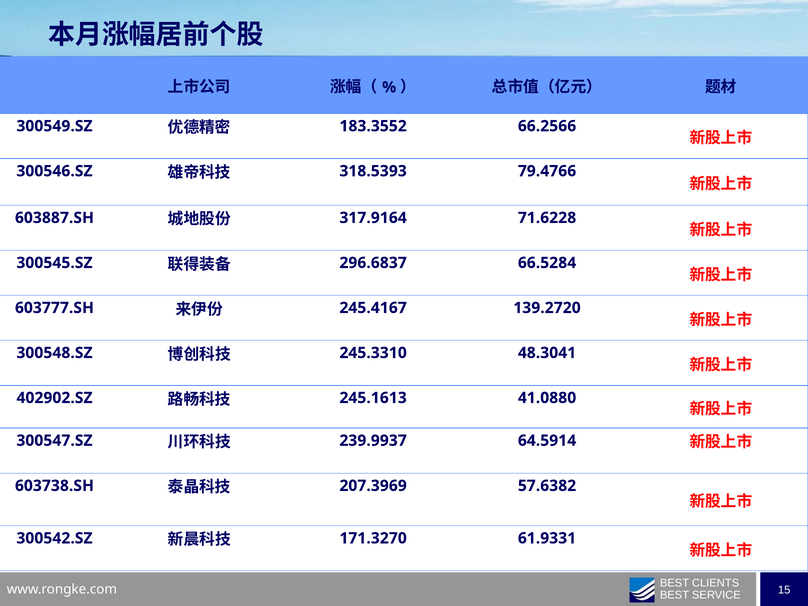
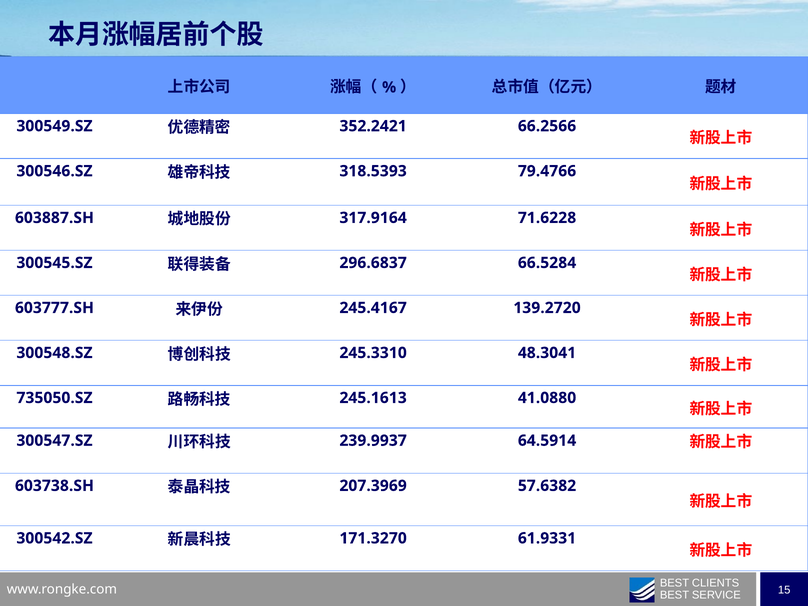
183.3552: 183.3552 -> 352.2421 (373, 126)
402902.SZ: 402902.SZ -> 735050.SZ (54, 398)
